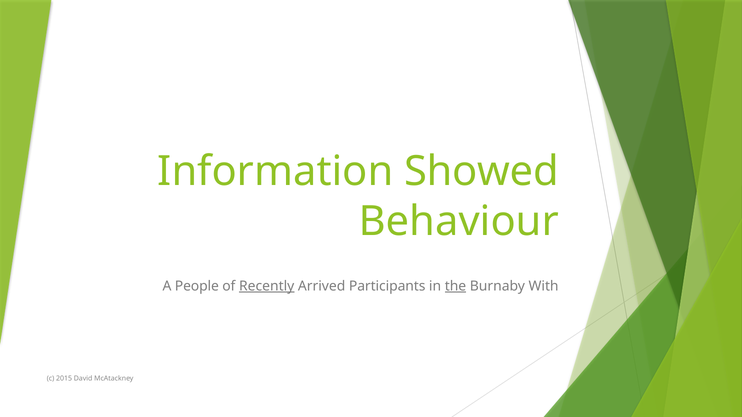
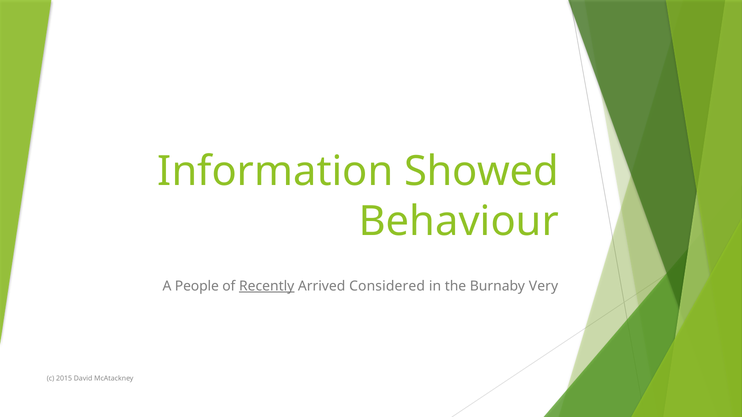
Participants: Participants -> Considered (387, 286)
the underline: present -> none (456, 286)
With: With -> Very (543, 286)
